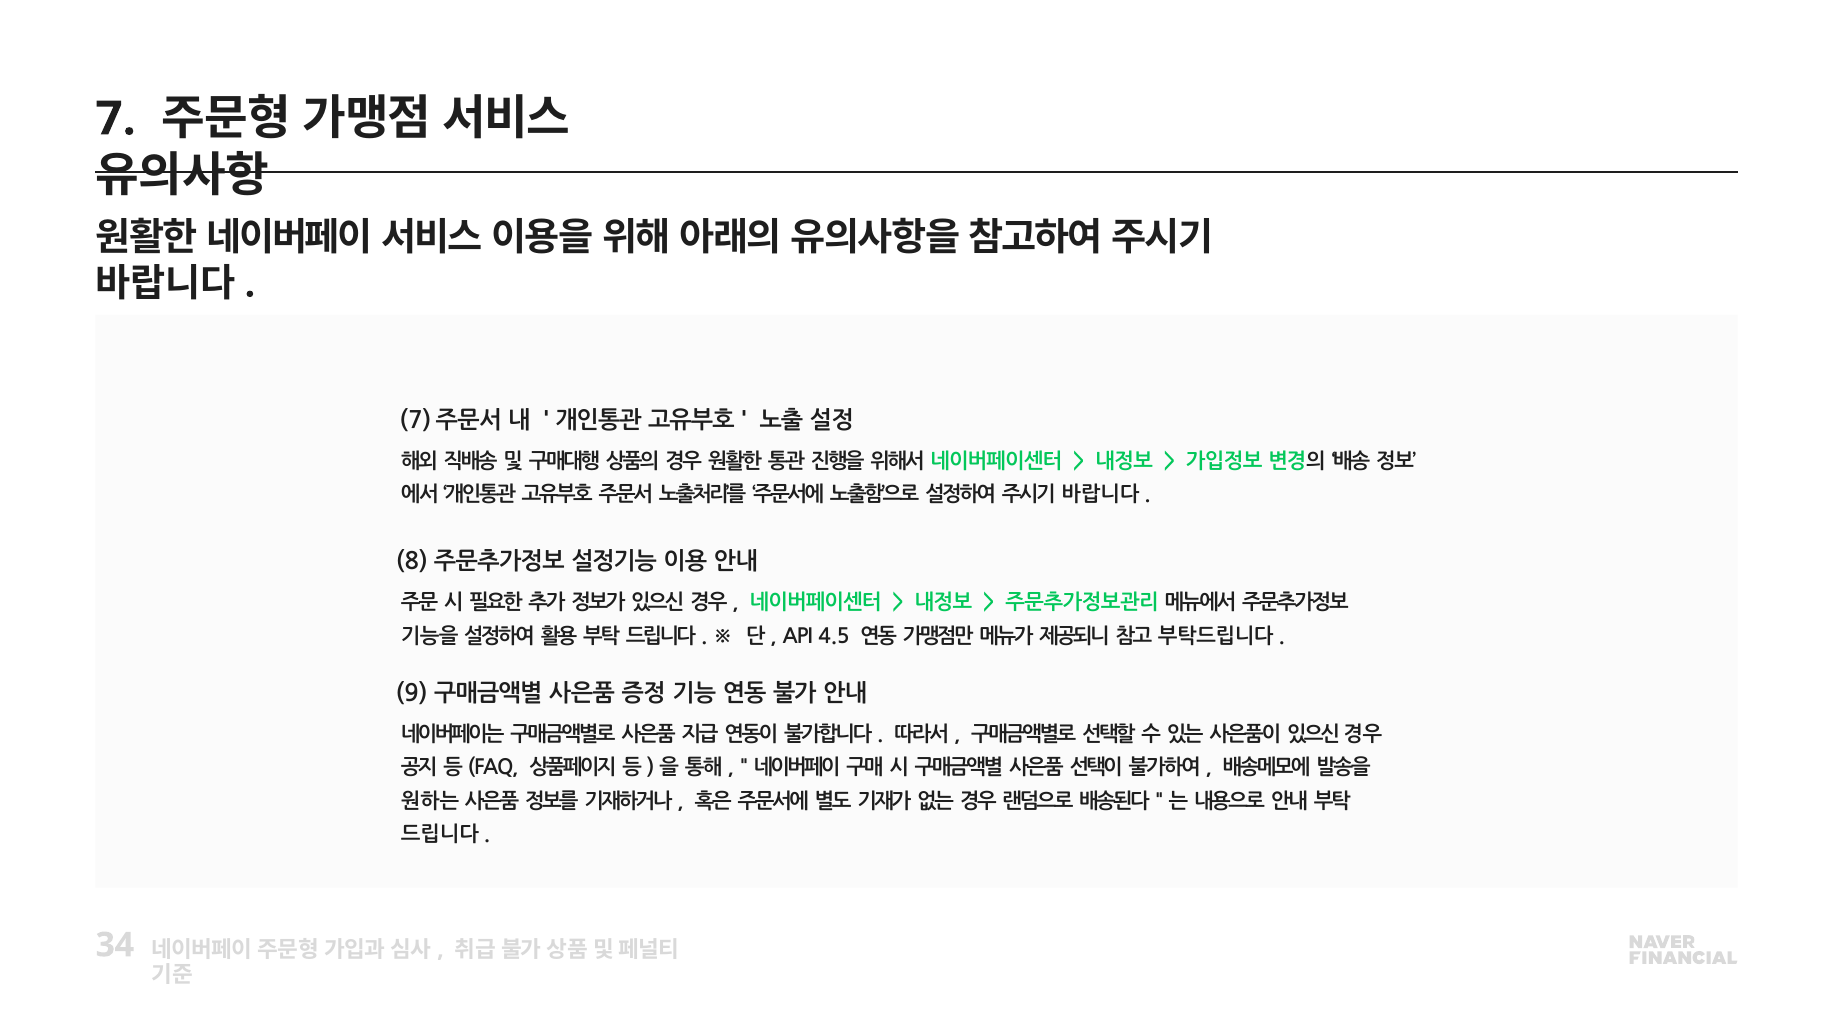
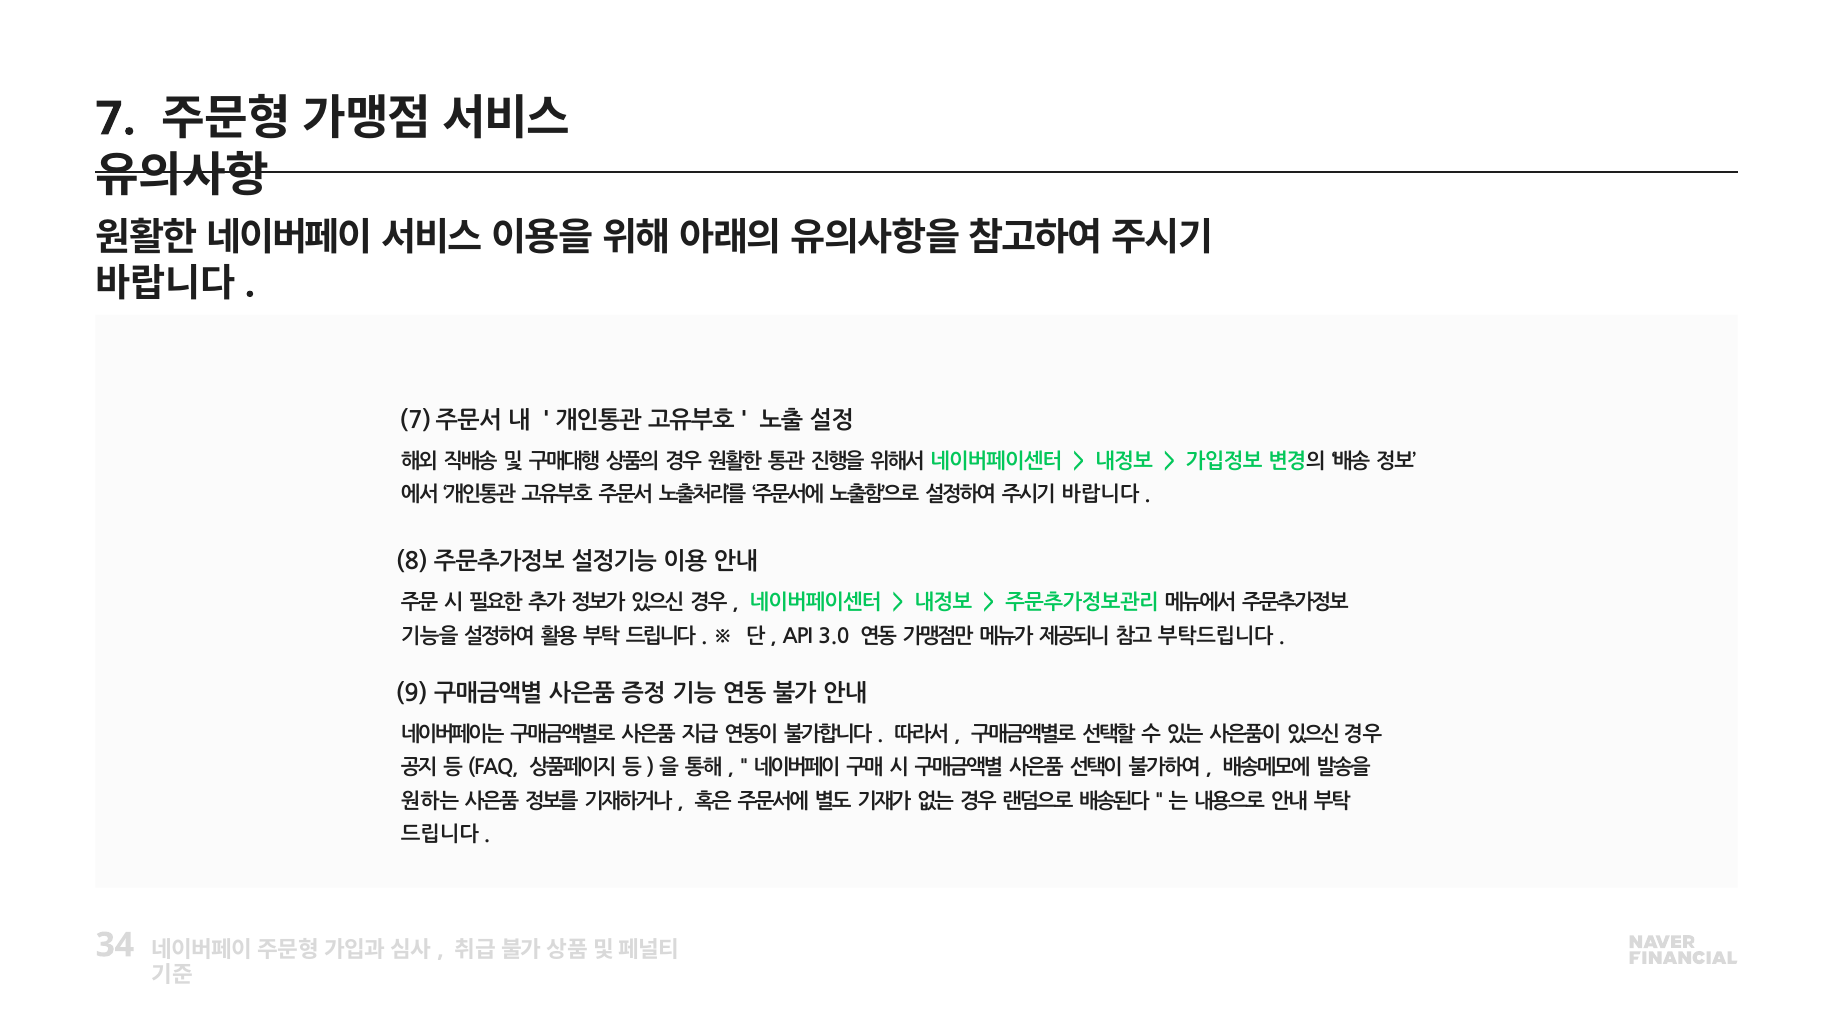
4.5: 4.5 -> 3.0 (834, 636)
